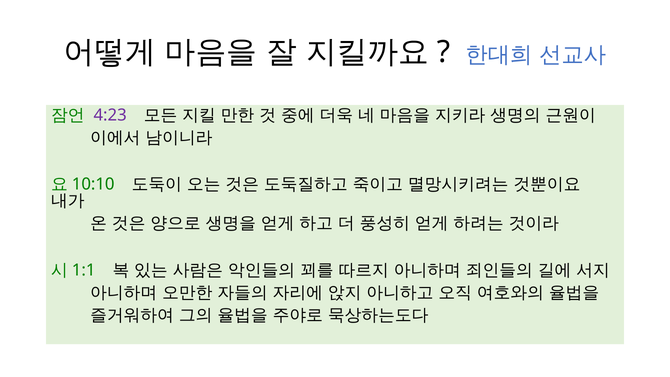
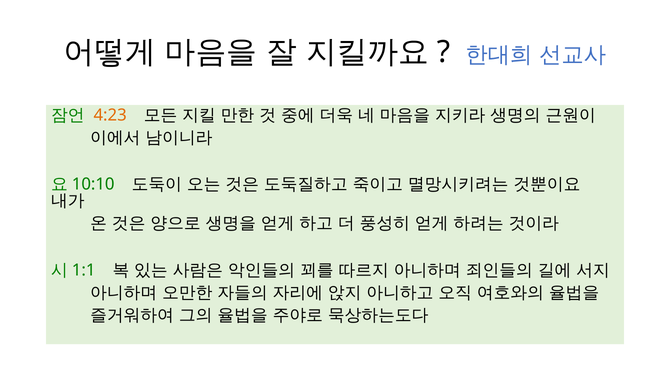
4:23 colour: purple -> orange (110, 115)
